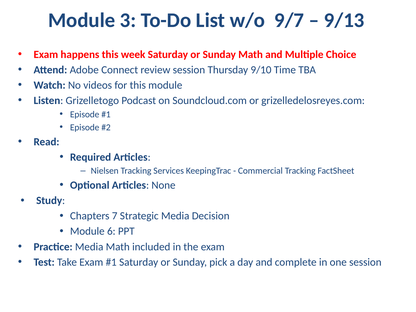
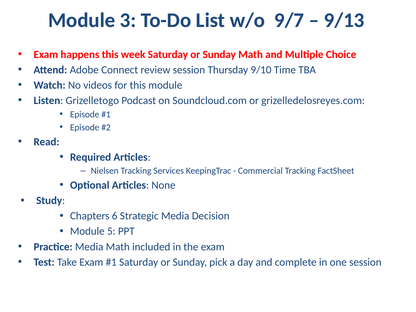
7: 7 -> 6 (115, 216)
6: 6 -> 5 (111, 231)
